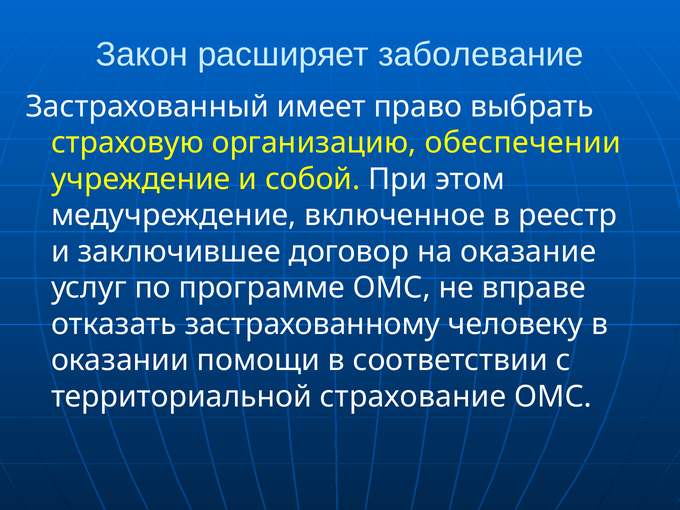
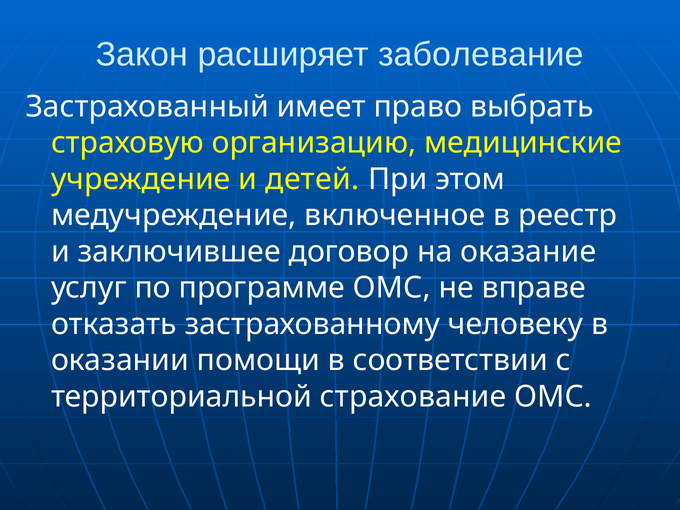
обеспечении: обеспечении -> медицинские (523, 143)
собой: собой -> детей (312, 179)
